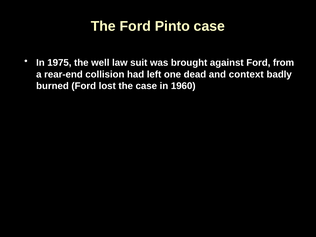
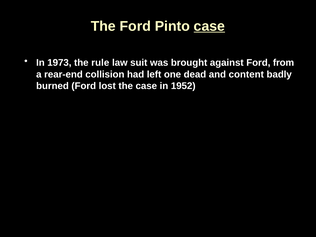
case underline: none -> present (209, 26)
1975: 1975 -> 1973 (59, 63)
well: well -> rule (100, 63)
context: context -> content (246, 74)
1960: 1960 -> 1952 (183, 86)
